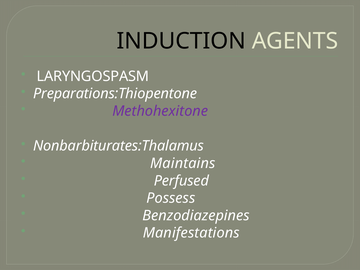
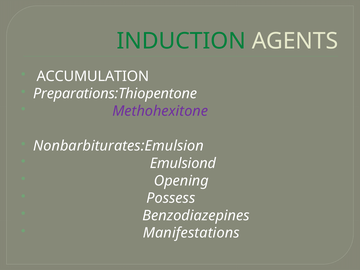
INDUCTION colour: black -> green (181, 41)
LARYNGOSPASM: LARYNGOSPASM -> ACCUMULATION (93, 76)
Nonbarbiturates:Thalamus: Nonbarbiturates:Thalamus -> Nonbarbiturates:Emulsion (118, 146)
Maintains: Maintains -> Emulsiond (183, 163)
Perfused: Perfused -> Opening (181, 181)
